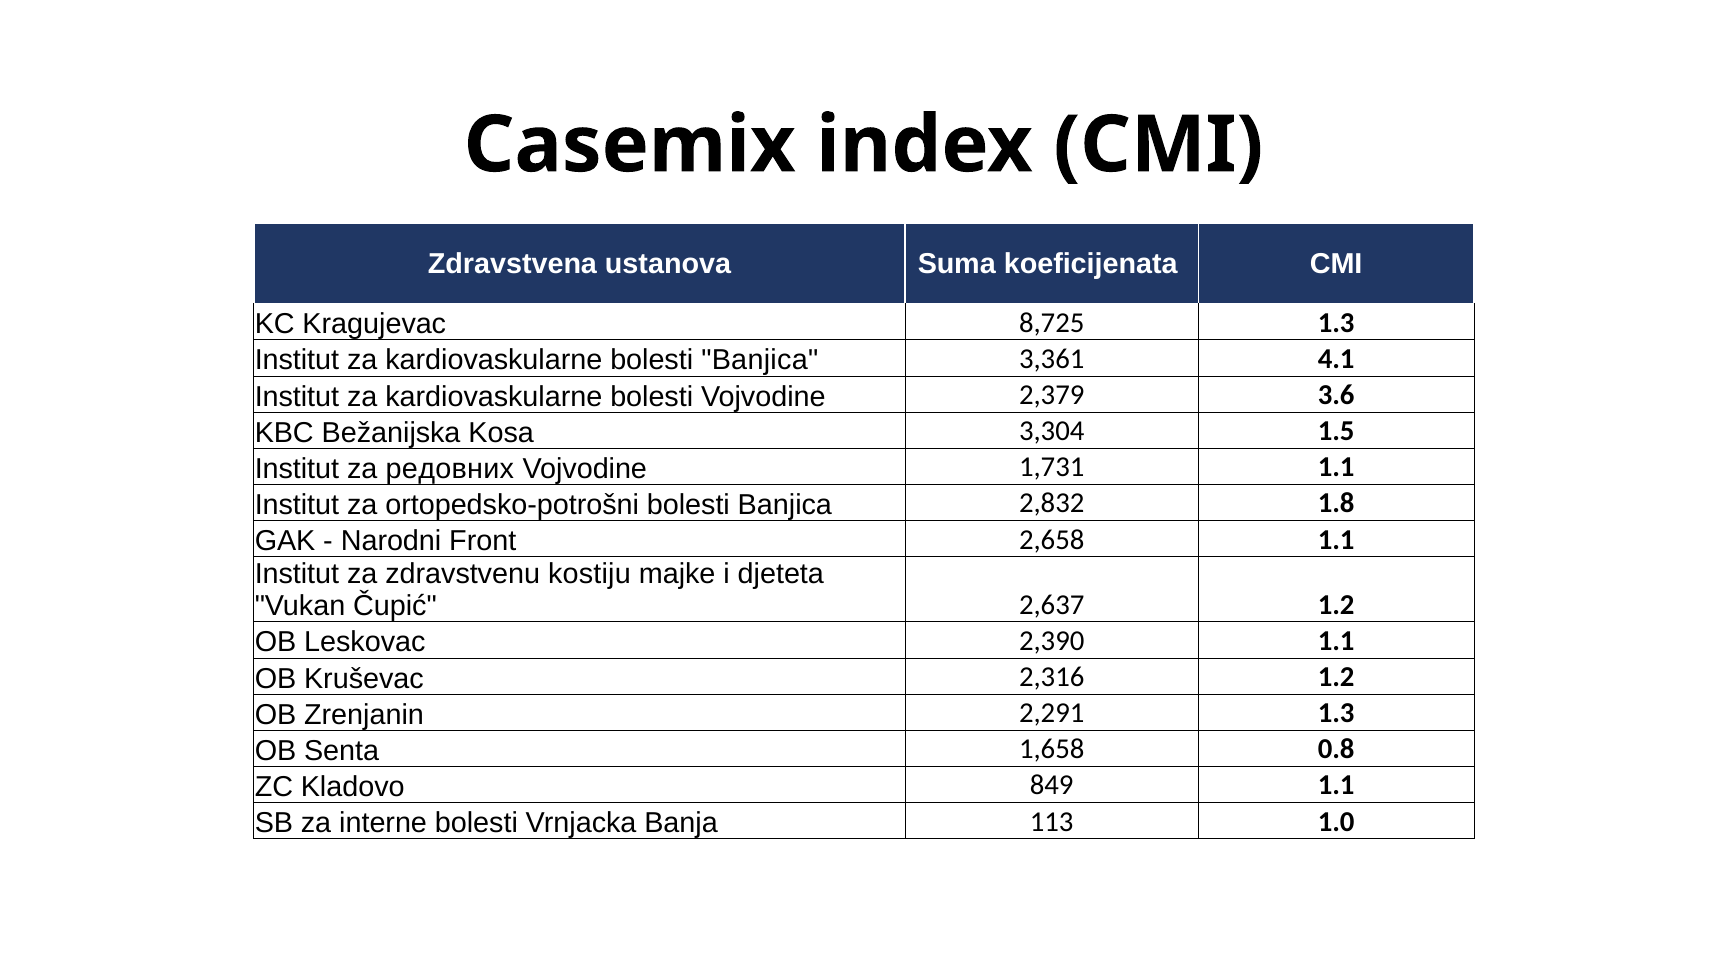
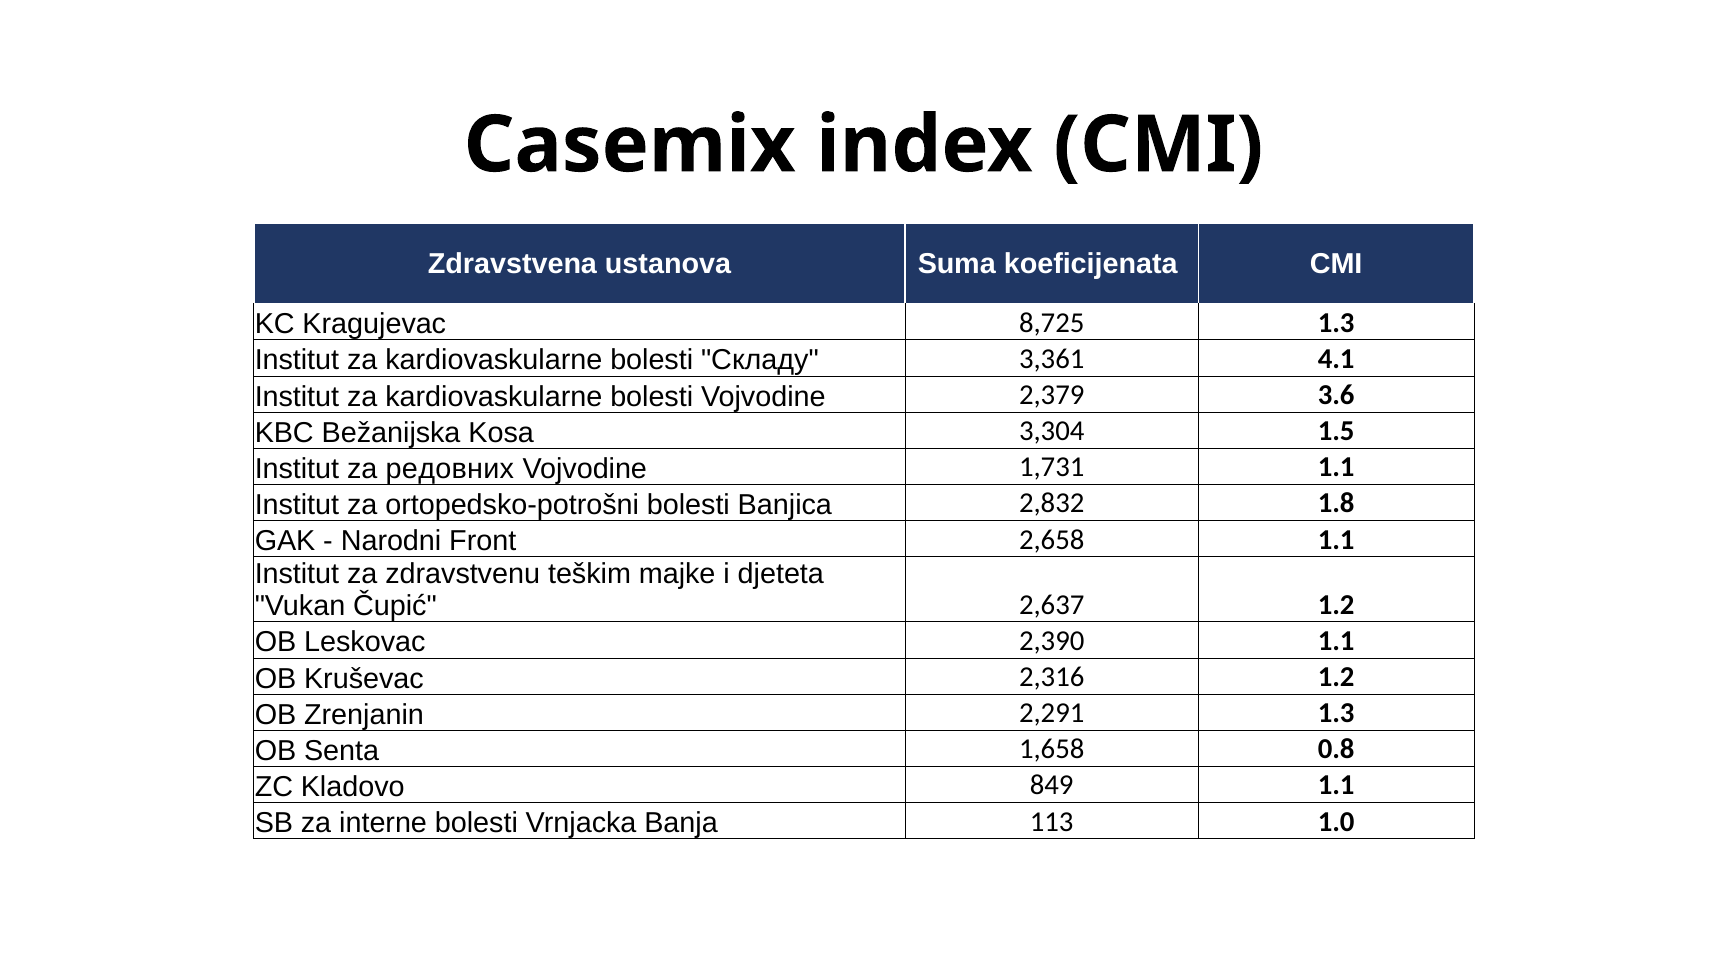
kardiovaskularne bolesti Banjica: Banjica -> Складу (760, 360)
kostiju: kostiju -> teškim (590, 574)
